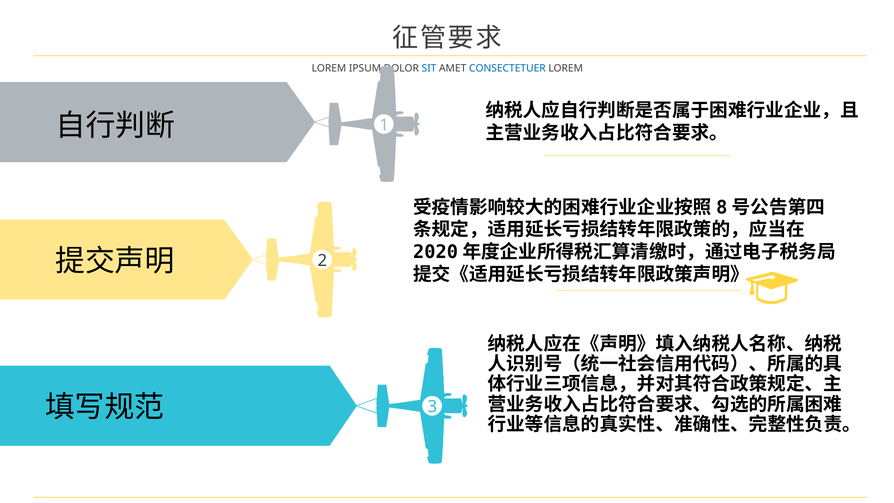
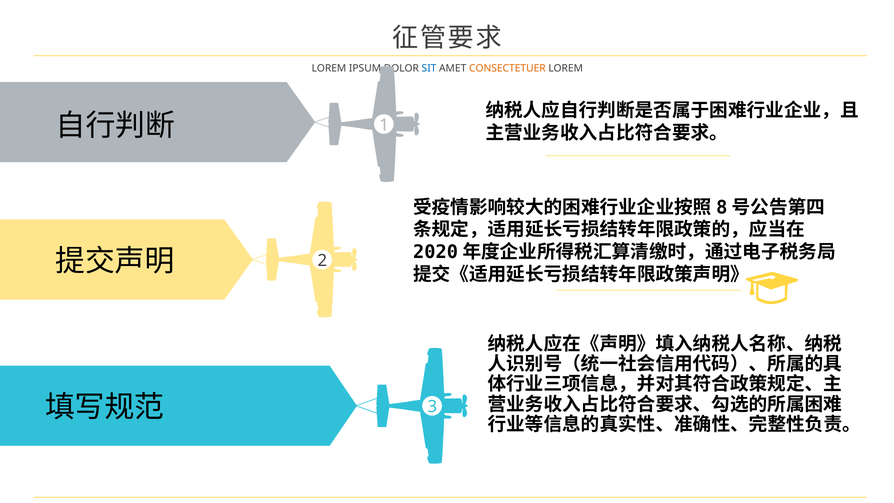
CONSECTETUER colour: blue -> orange (507, 68)
